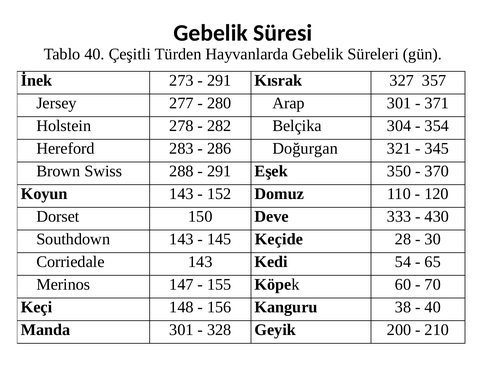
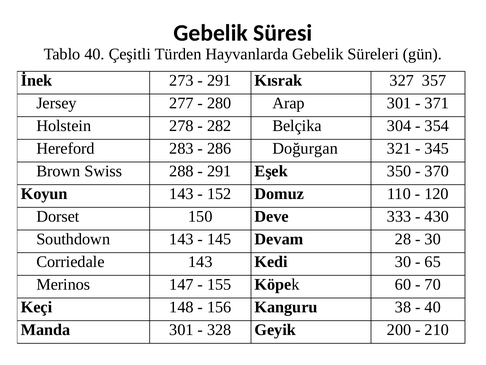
Keçide: Keçide -> Devam (279, 239)
Kedi 54: 54 -> 30 (403, 261)
